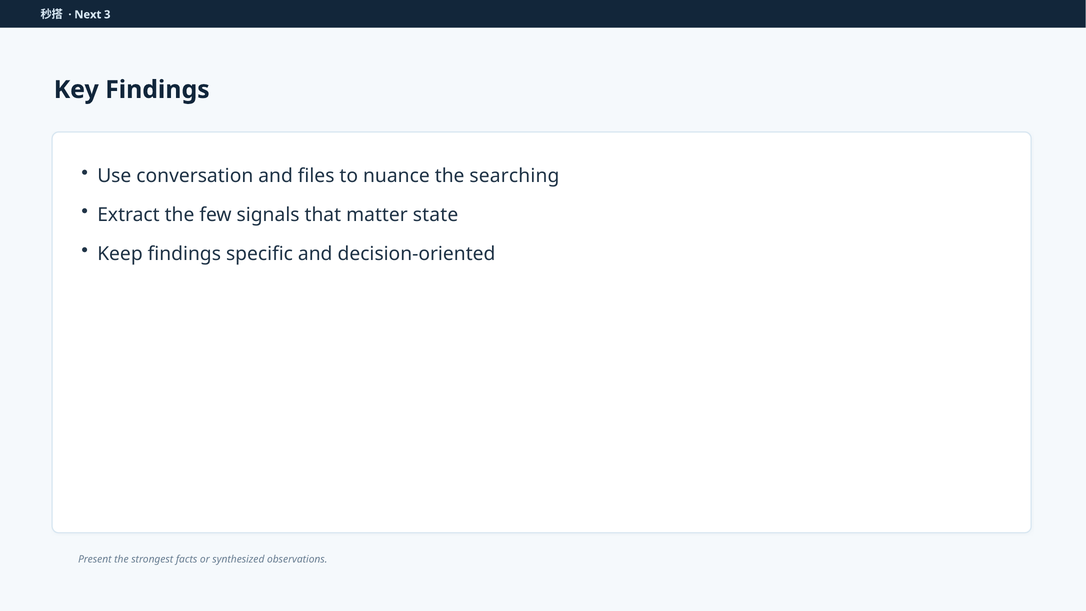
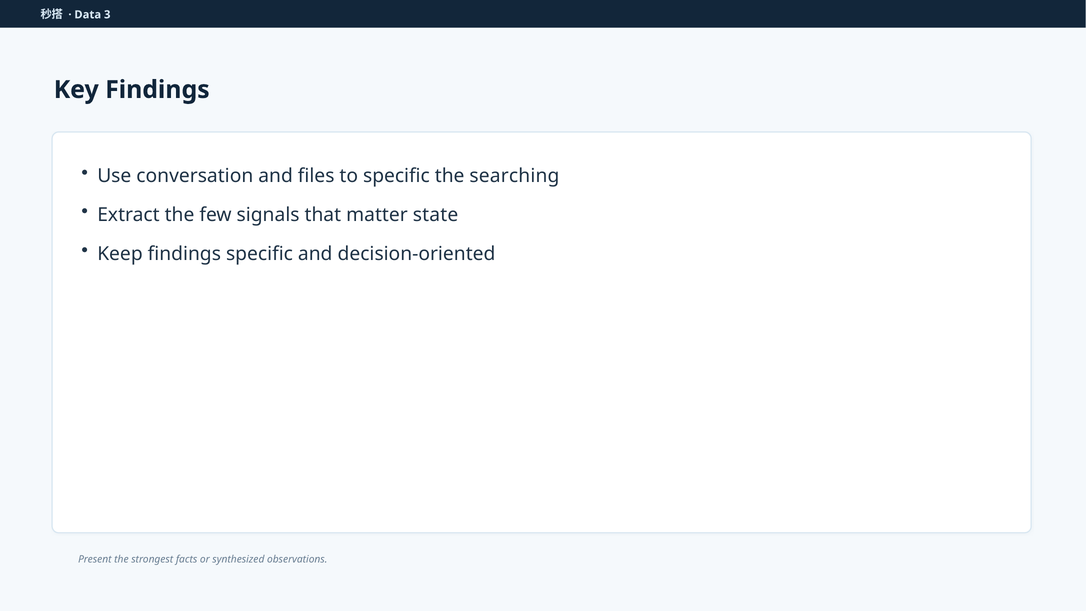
Next: Next -> Data (88, 15)
to nuance: nuance -> specific (396, 176)
